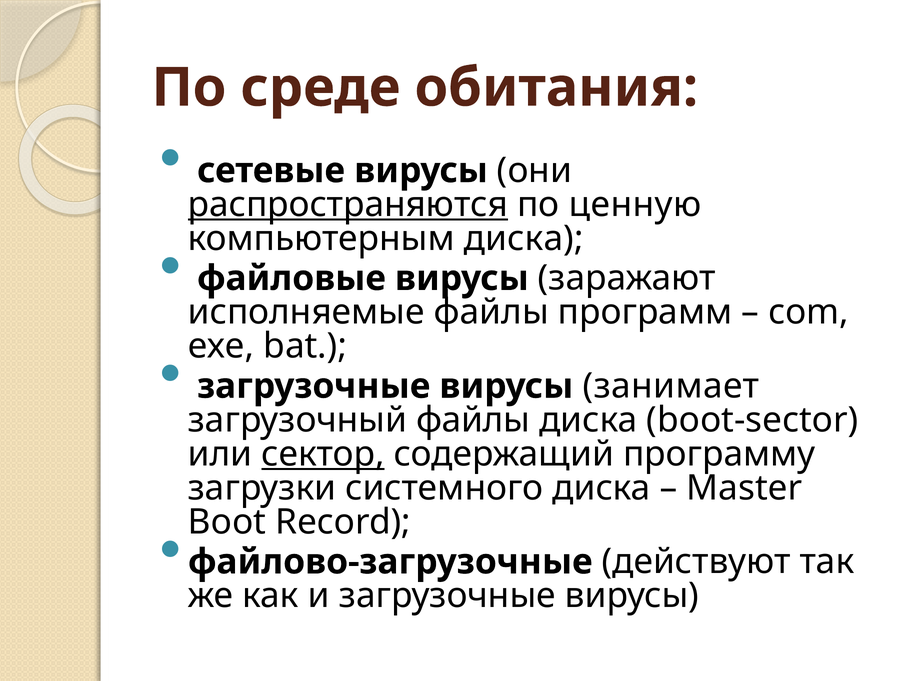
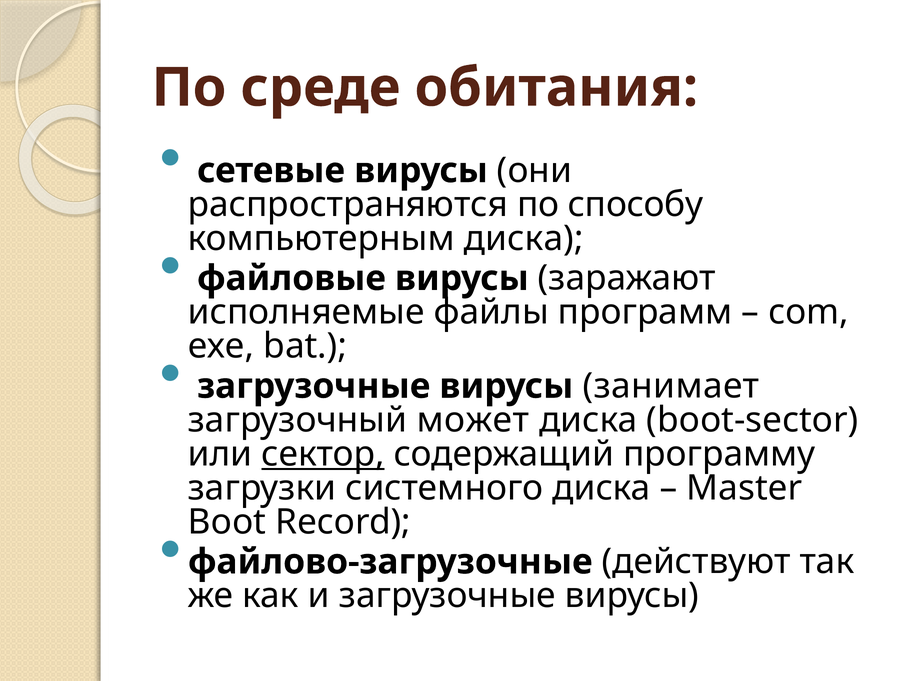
распространяются underline: present -> none (348, 204)
ценную: ценную -> способу (635, 204)
загрузочный файлы: файлы -> может (473, 420)
